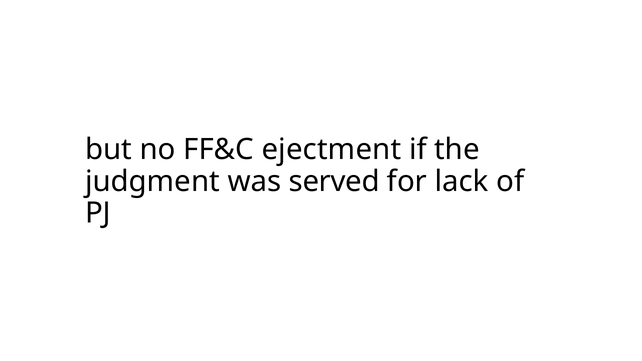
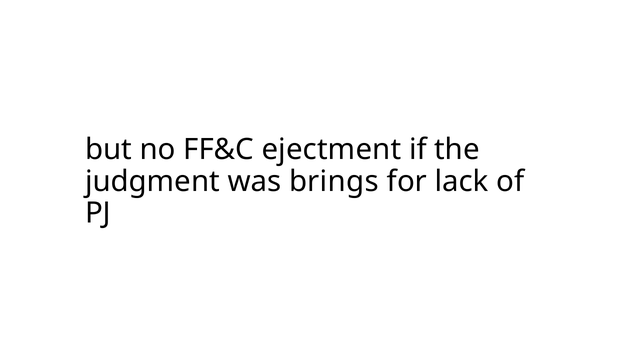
served: served -> brings (334, 182)
